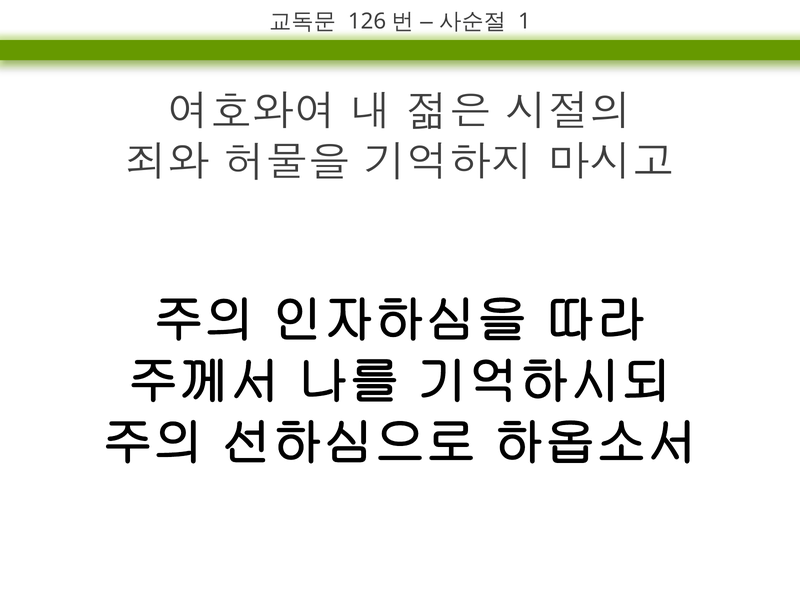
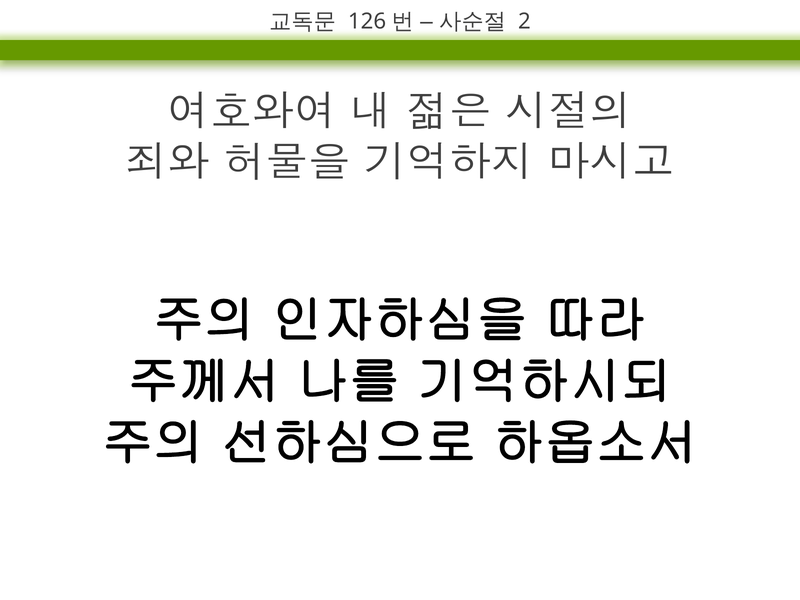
1: 1 -> 2 (524, 22)
